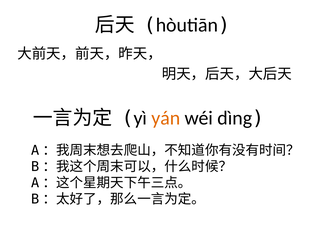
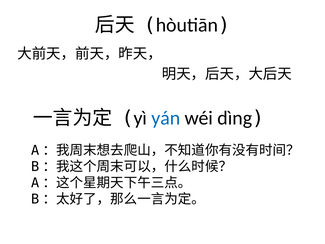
yán colour: orange -> blue (166, 118)
